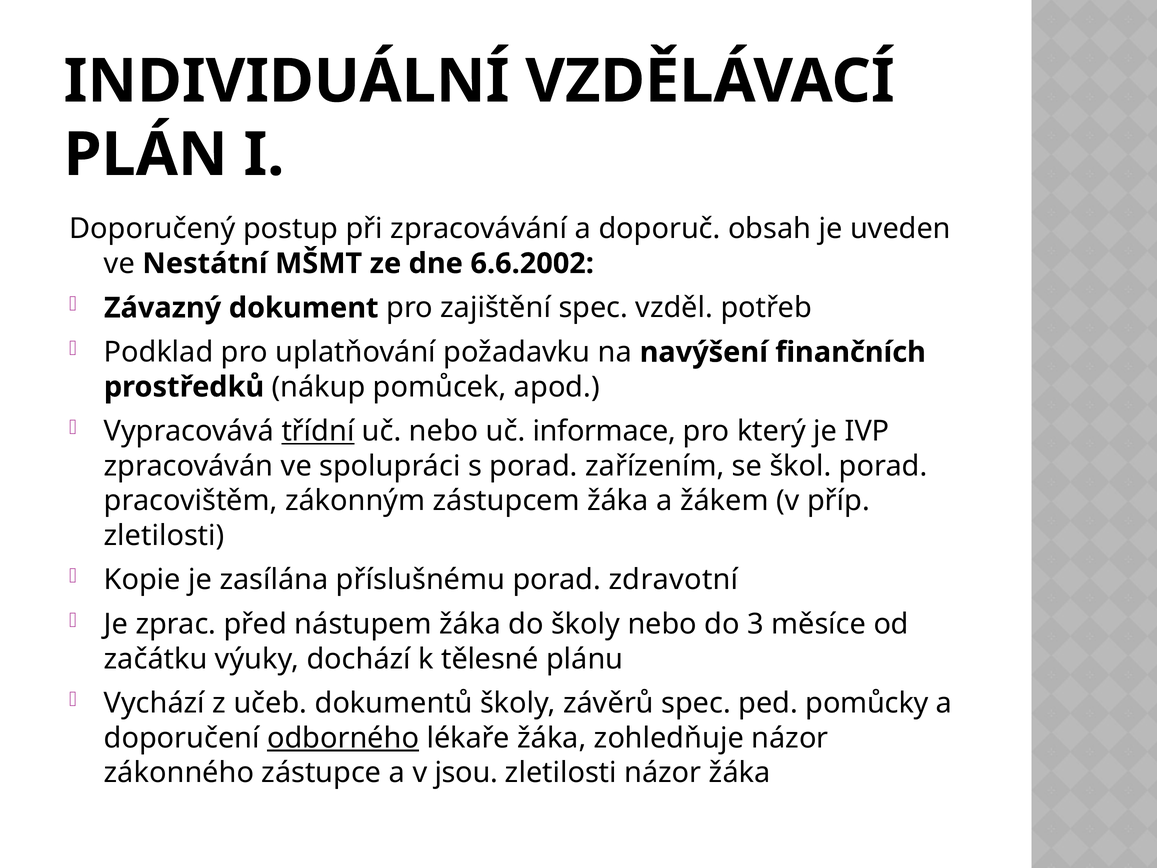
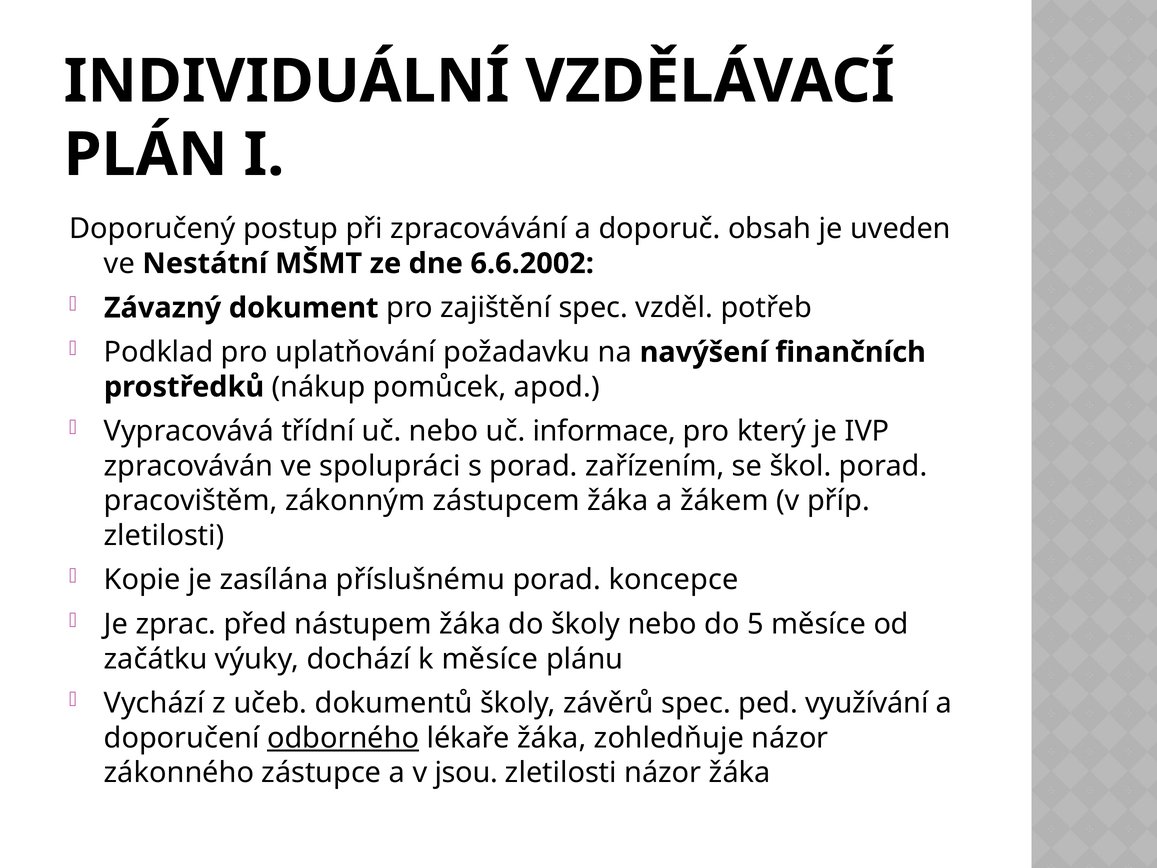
třídní underline: present -> none (318, 431)
zdravotní: zdravotní -> koncepce (674, 580)
3: 3 -> 5 (755, 624)
k tělesné: tělesné -> měsíce (490, 659)
pomůcky: pomůcky -> využívání (867, 703)
